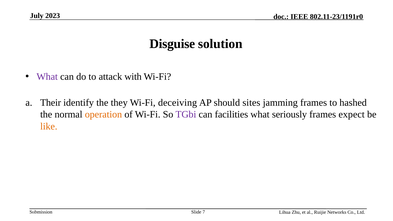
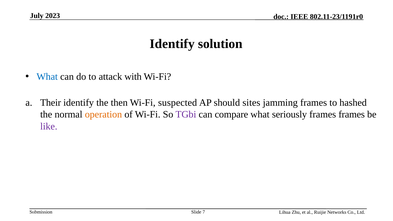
Disguise: Disguise -> Identify (172, 44)
What colour: purple -> blue (47, 77)
they: they -> then (119, 103)
deceiving: deceiving -> suspected (178, 103)
facilities: facilities -> compare (231, 115)
frames expect: expect -> frames (352, 115)
like colour: orange -> purple (49, 126)
